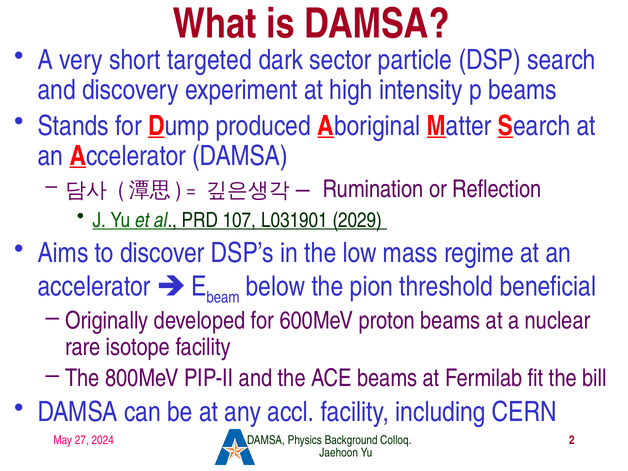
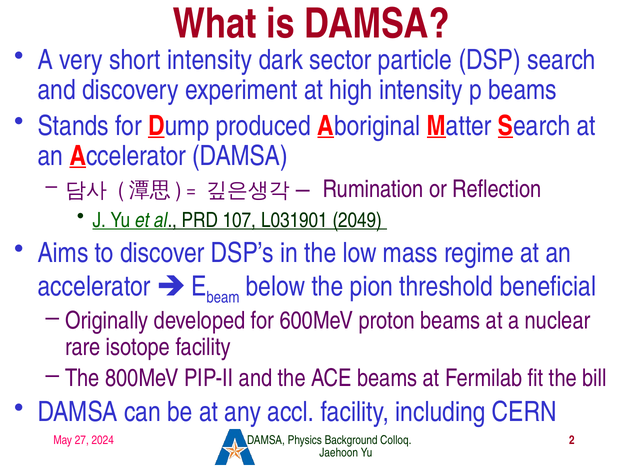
short targeted: targeted -> intensity (210, 60)
2029: 2029 -> 2049 (357, 221)
